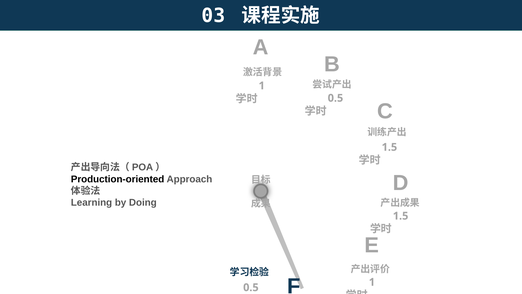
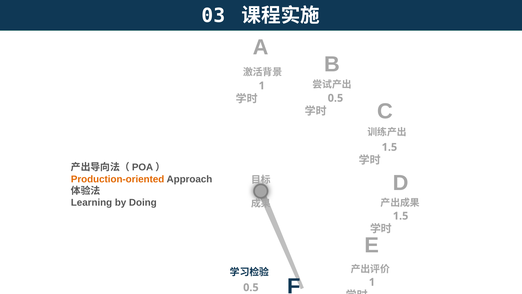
Production-oriented colour: black -> orange (118, 179)
